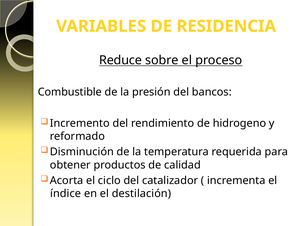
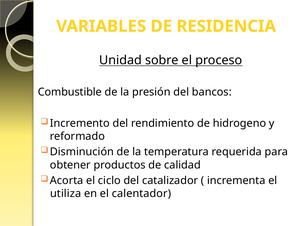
Reduce: Reduce -> Unidad (120, 60)
índice: índice -> utiliza (66, 194)
destilación: destilación -> calentador (141, 194)
